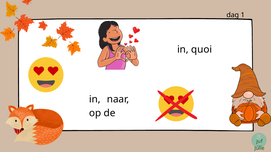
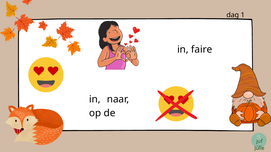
quoi: quoi -> faire (202, 50)
